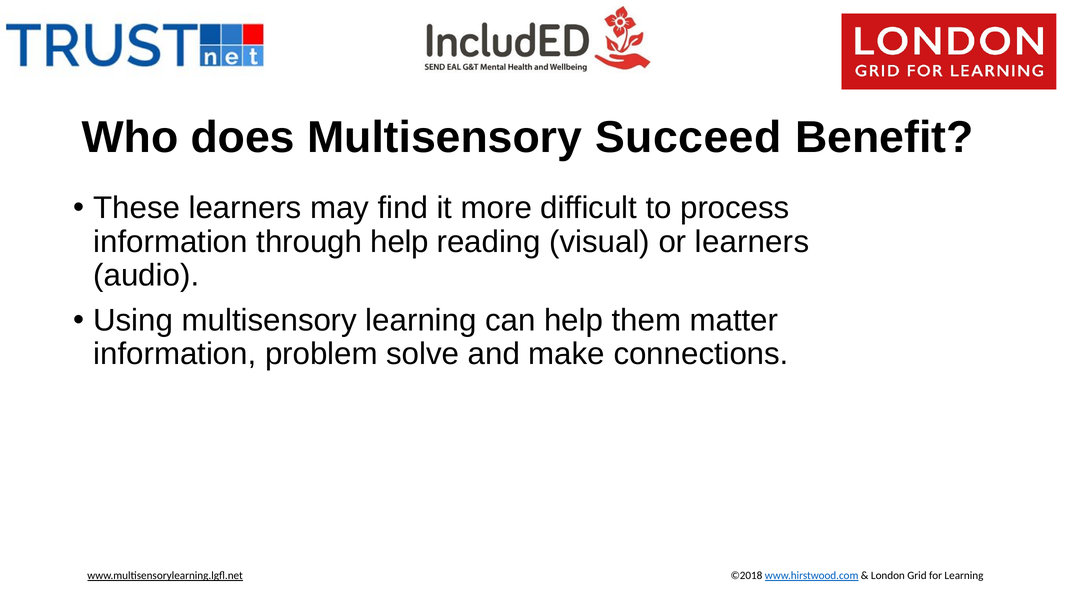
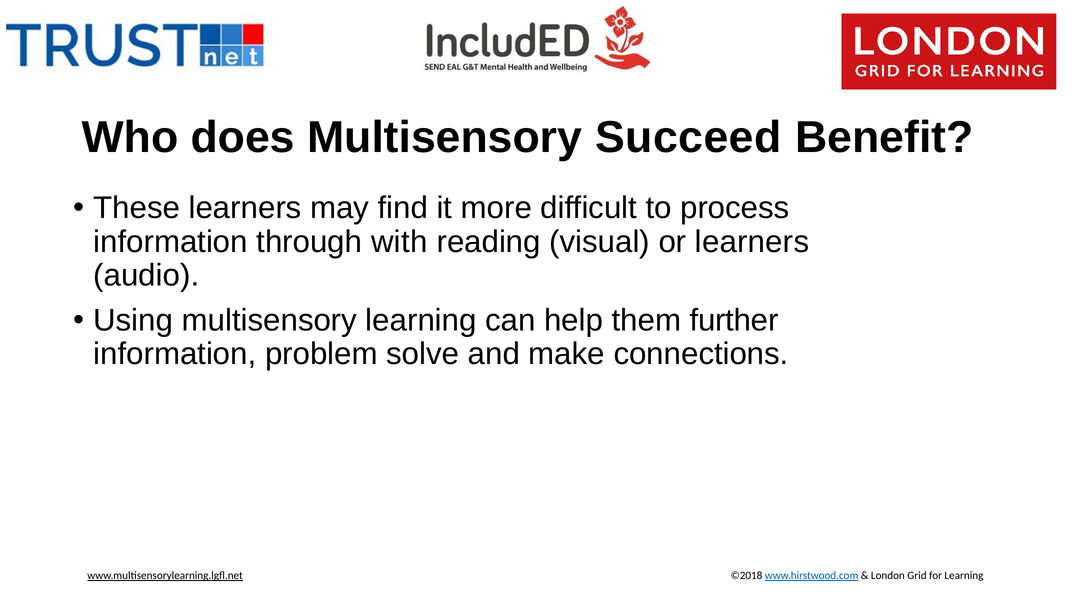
through help: help -> with (399, 242)
matter: matter -> further (734, 320)
